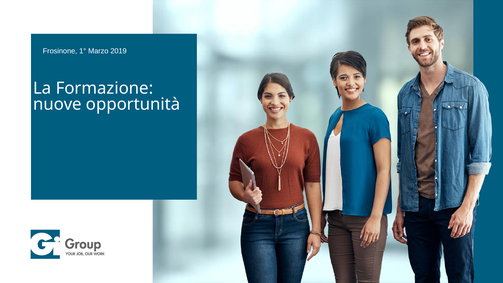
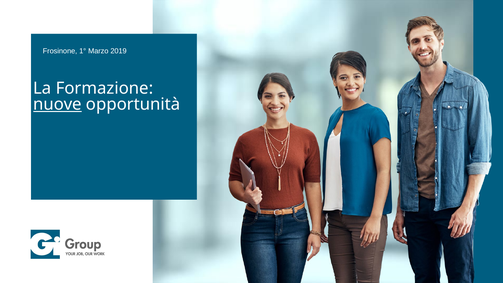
nuove underline: none -> present (57, 104)
